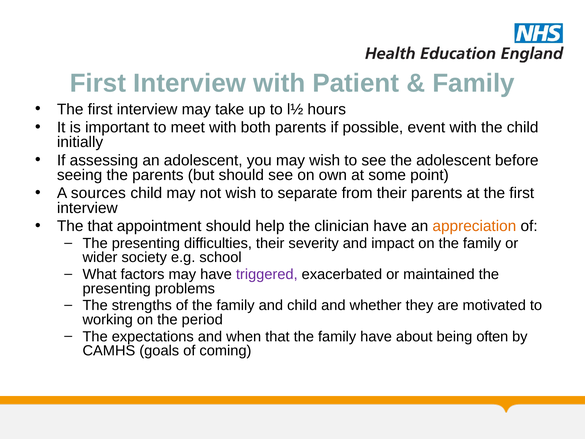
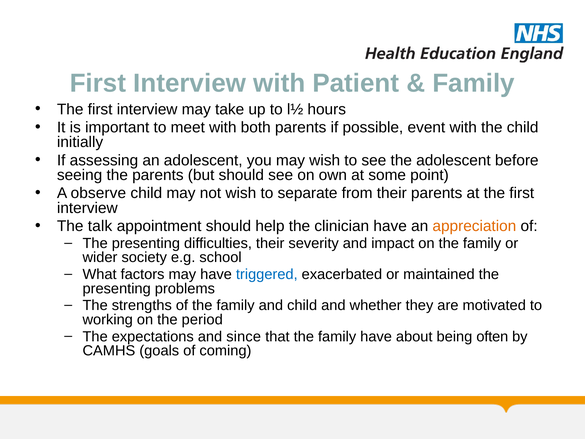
sources: sources -> observe (98, 193)
The that: that -> talk (100, 226)
triggered colour: purple -> blue (267, 274)
when: when -> since (244, 336)
